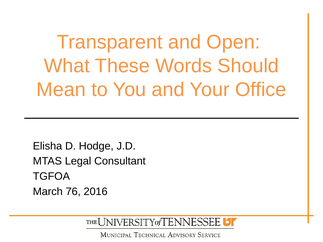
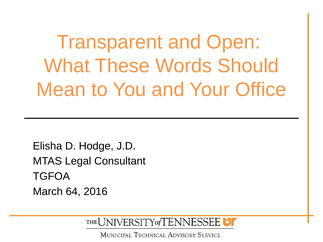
76: 76 -> 64 (73, 192)
